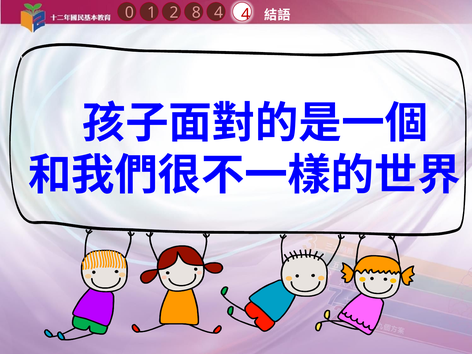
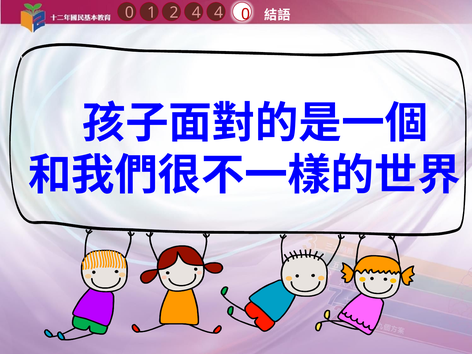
1 8: 8 -> 4 (196, 13)
4 4: 4 -> 0 (246, 14)
